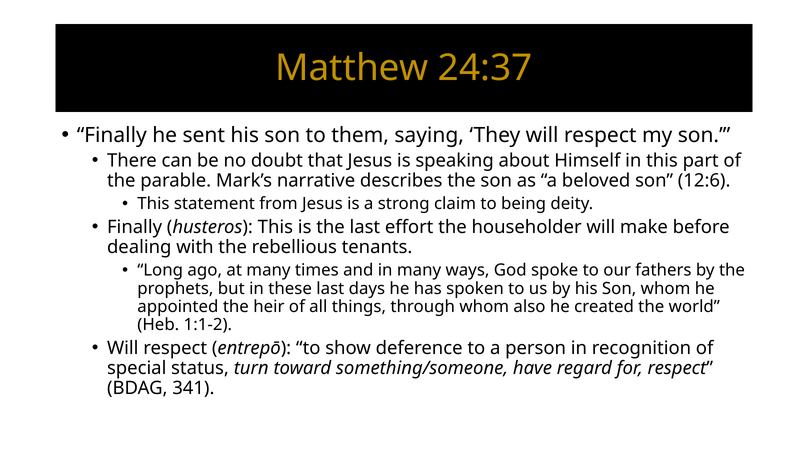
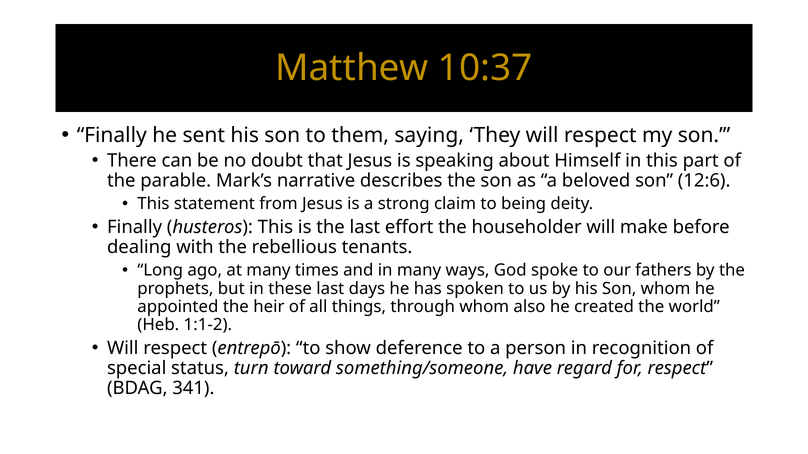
24:37: 24:37 -> 10:37 (485, 68)
